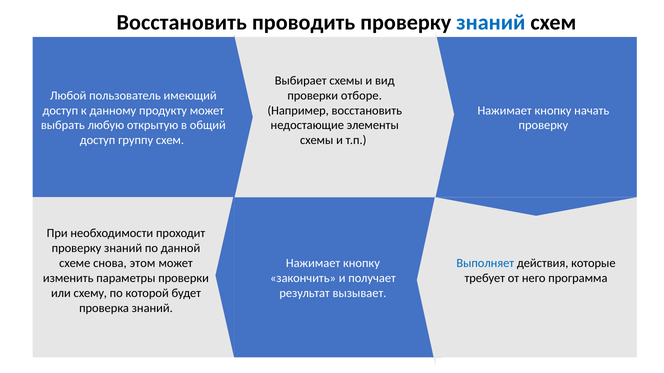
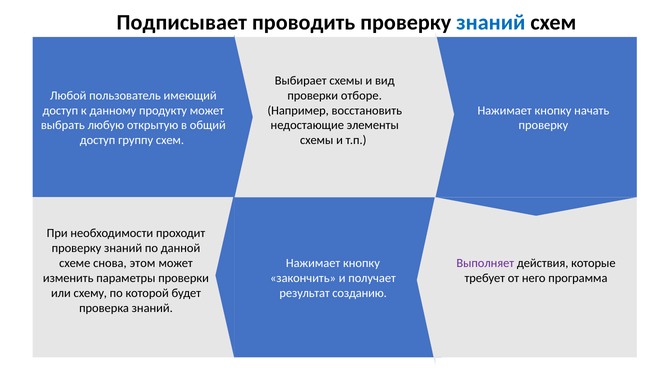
Восстановить: Восстановить -> Подписывает (182, 22)
Выполняет colour: blue -> purple (485, 264)
вызывает: вызывает -> созданию (360, 293)
